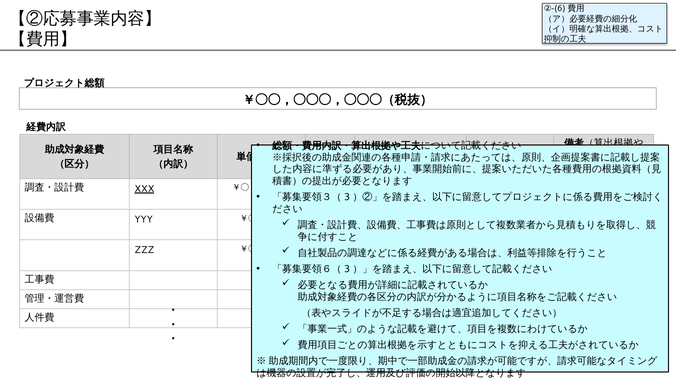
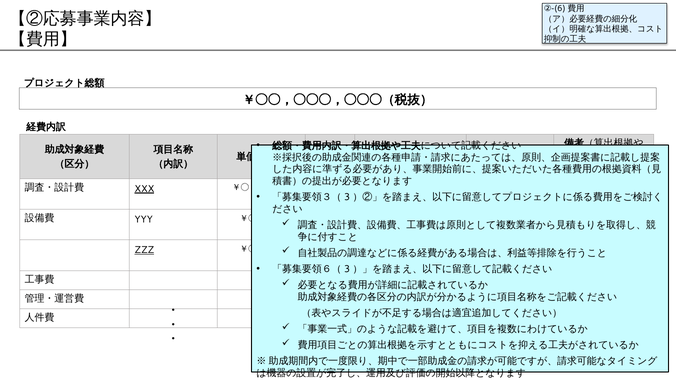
ZZZ underline: none -> present (144, 250)
